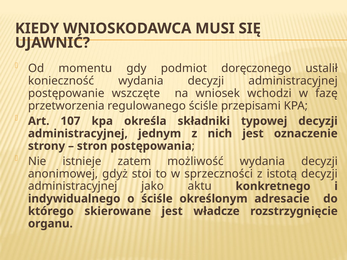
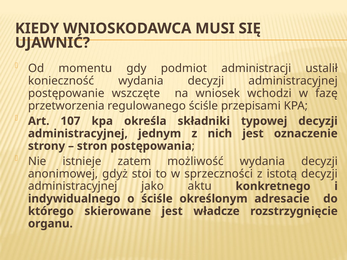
doręczonego: doręczonego -> administracji (256, 68)
